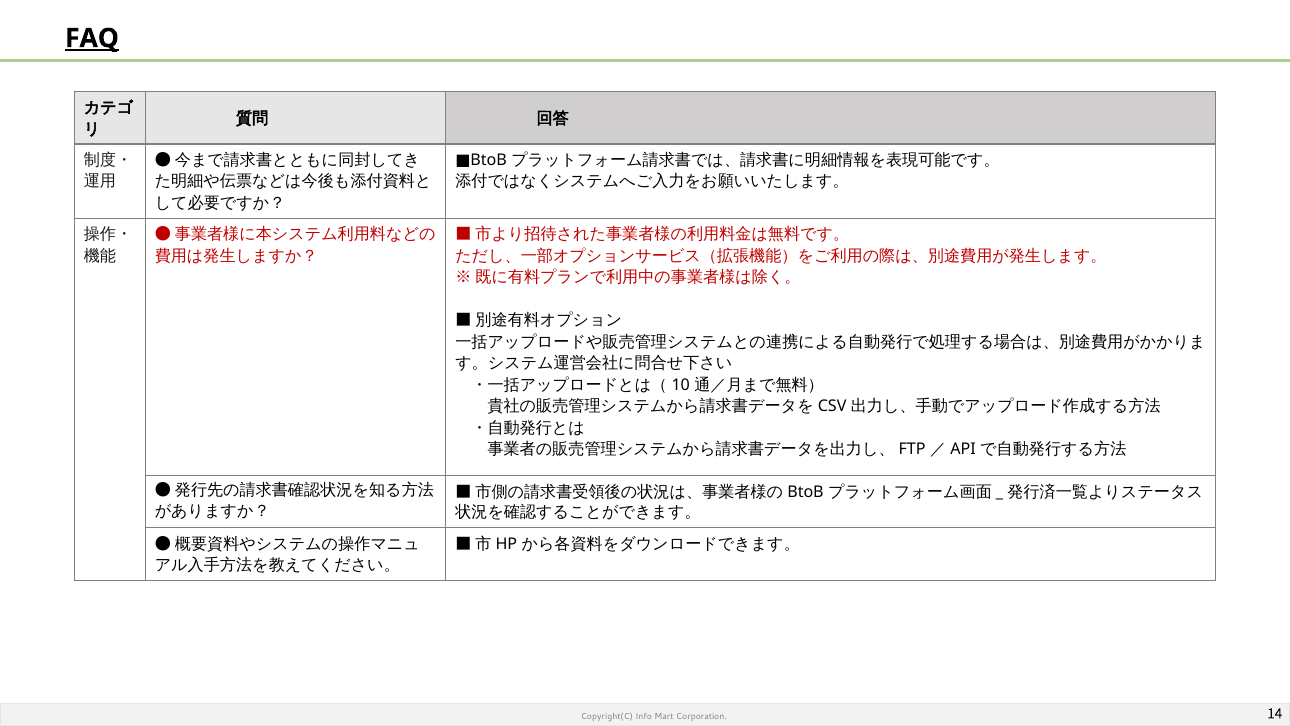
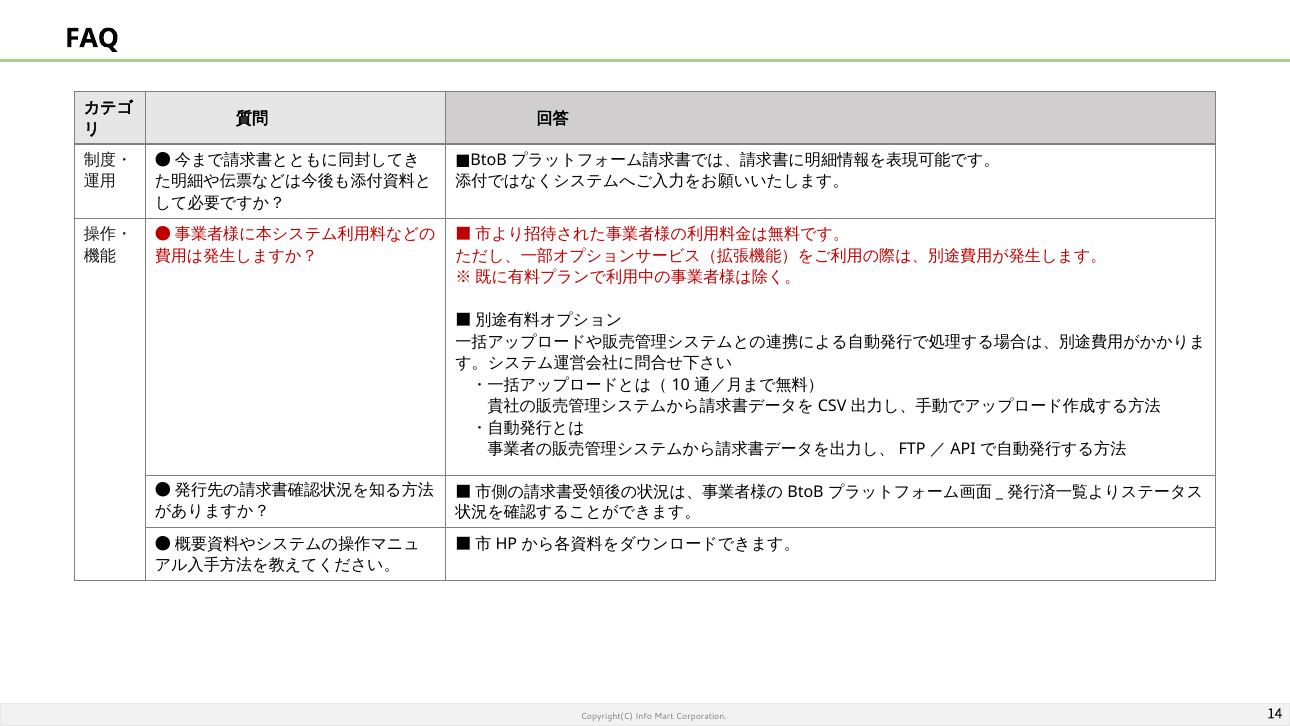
FAQ underline: present -> none (92, 38)
